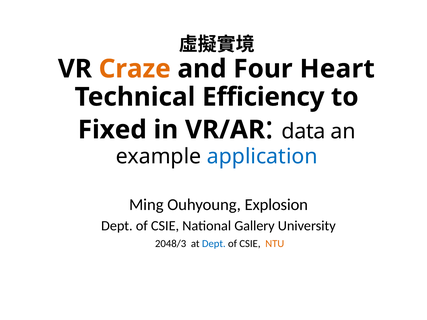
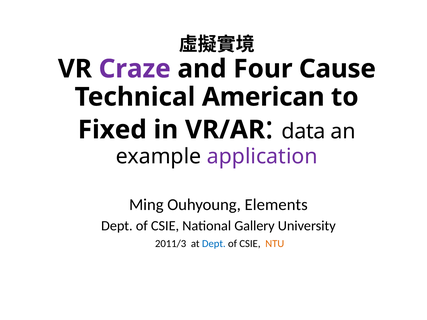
Craze colour: orange -> purple (135, 69)
Heart: Heart -> Cause (337, 69)
Efficiency: Efficiency -> American (263, 97)
application colour: blue -> purple (262, 157)
Explosion: Explosion -> Elements (276, 205)
2048/3: 2048/3 -> 2011/3 (171, 244)
